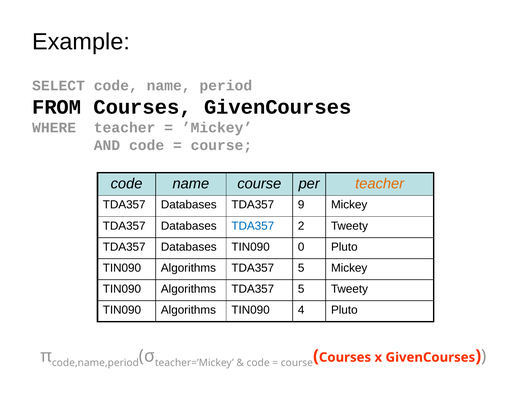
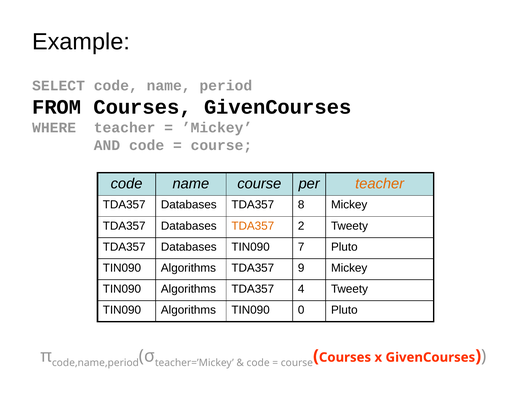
9: 9 -> 8 (301, 205)
TDA357 colour: blue -> orange (253, 226)
0: 0 -> 7 (301, 247)
5: 5 -> 9 (301, 268)
5: 5 -> 4 (301, 289)
4: 4 -> 0 (301, 310)
